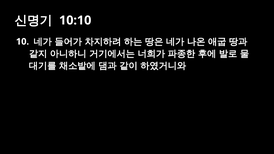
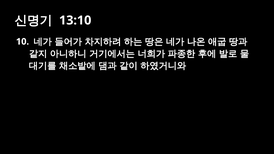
10:10: 10:10 -> 13:10 (75, 20)
